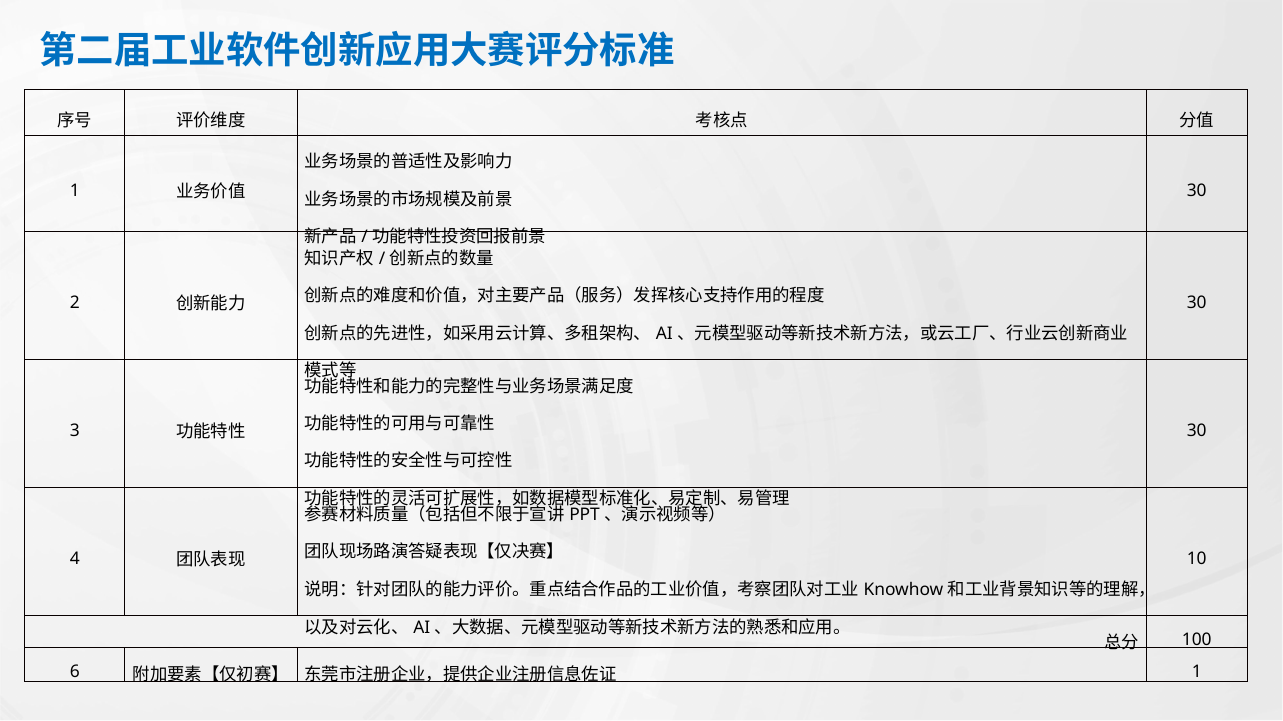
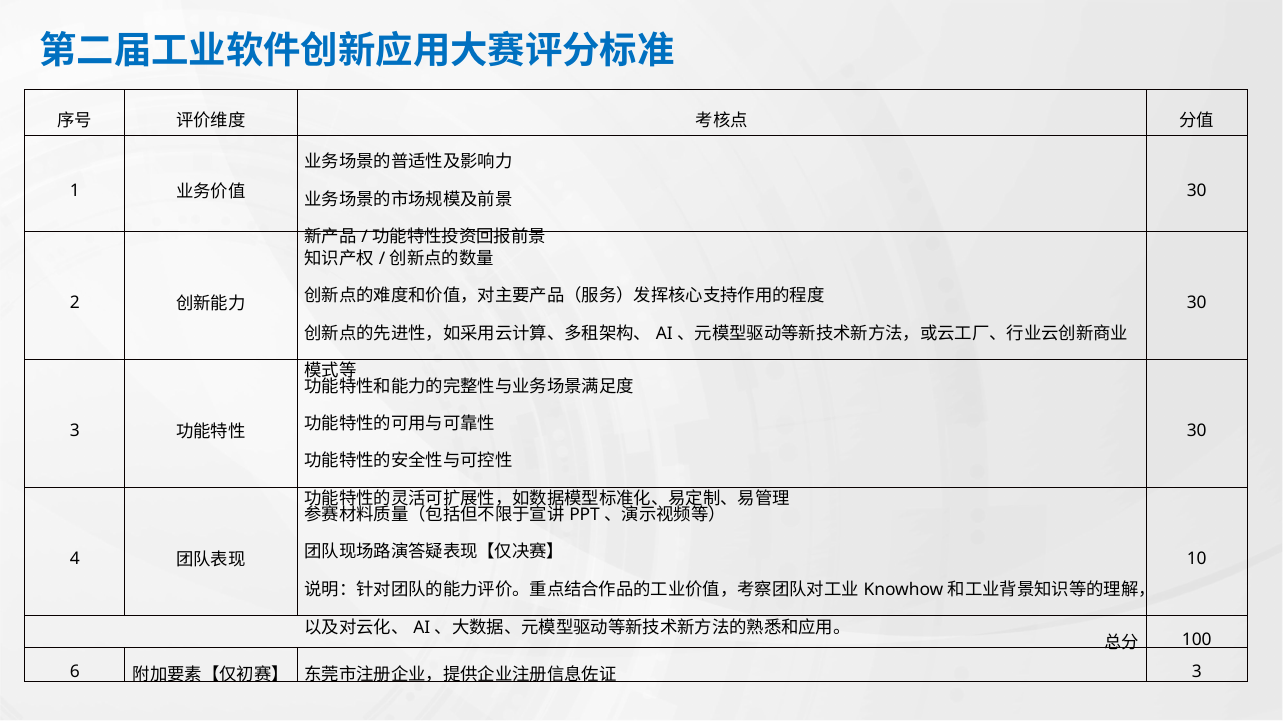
1: 1 -> 3 (1197, 673)
